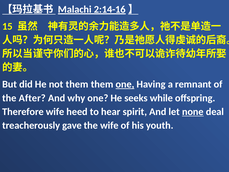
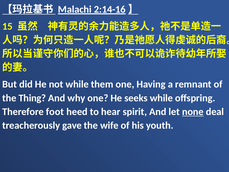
not them: them -> while (77, 84)
one underline: present -> none (125, 84)
After: After -> Thing (32, 98)
Therefore wife: wife -> foot (55, 112)
